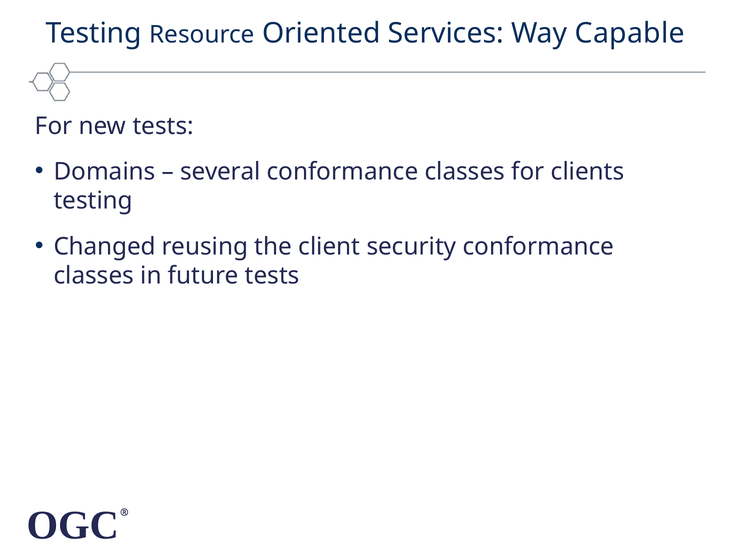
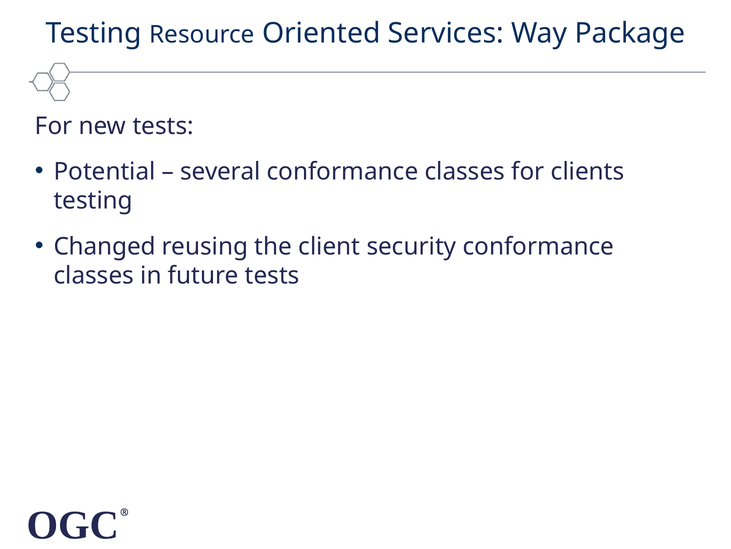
Capable: Capable -> Package (630, 33)
Domains: Domains -> Potential (105, 171)
